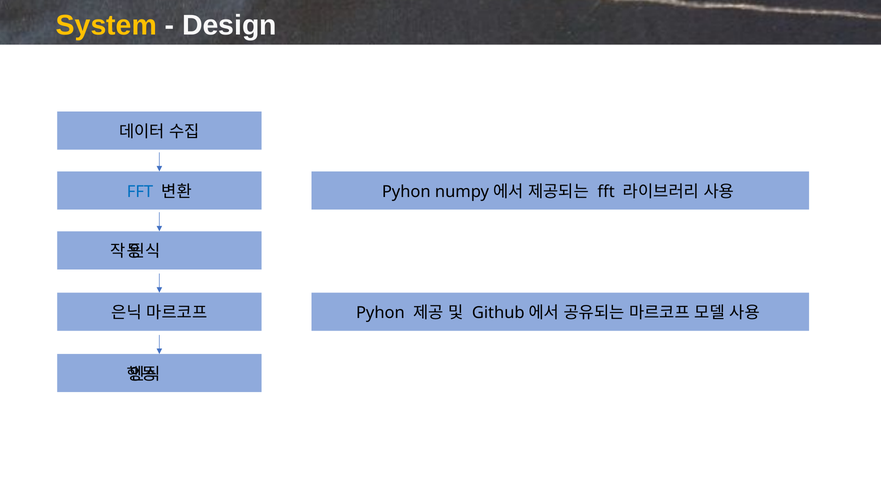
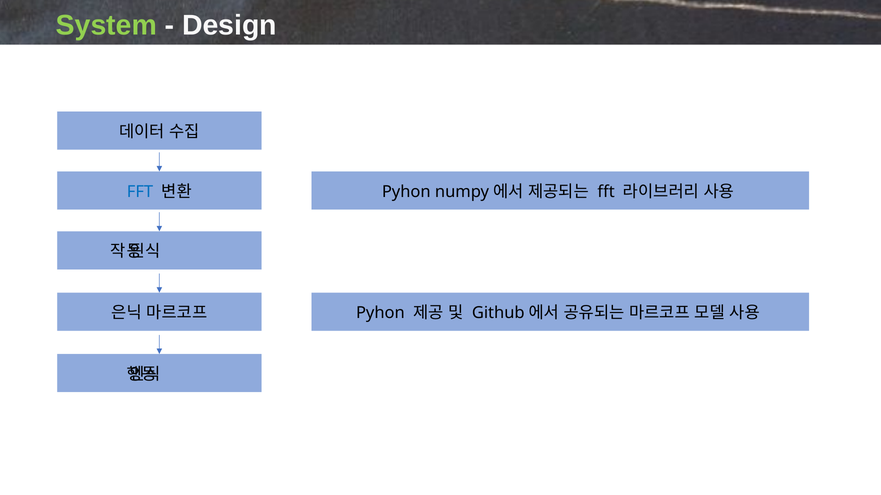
System colour: yellow -> light green (106, 25)
